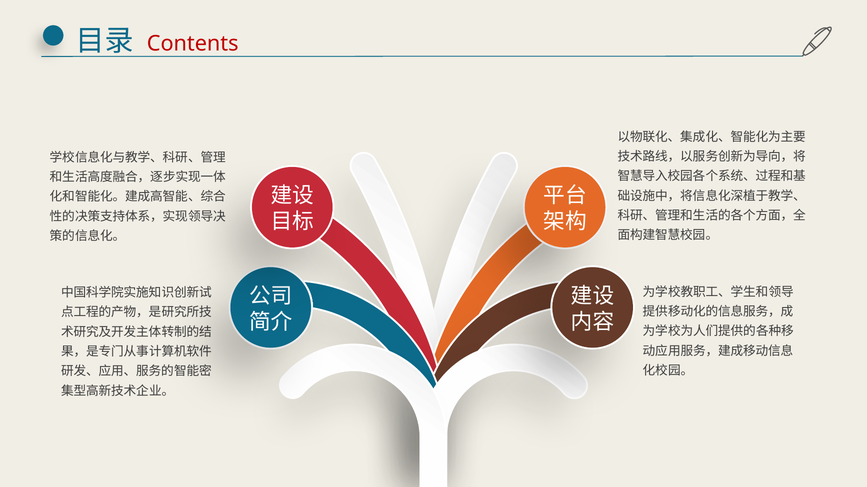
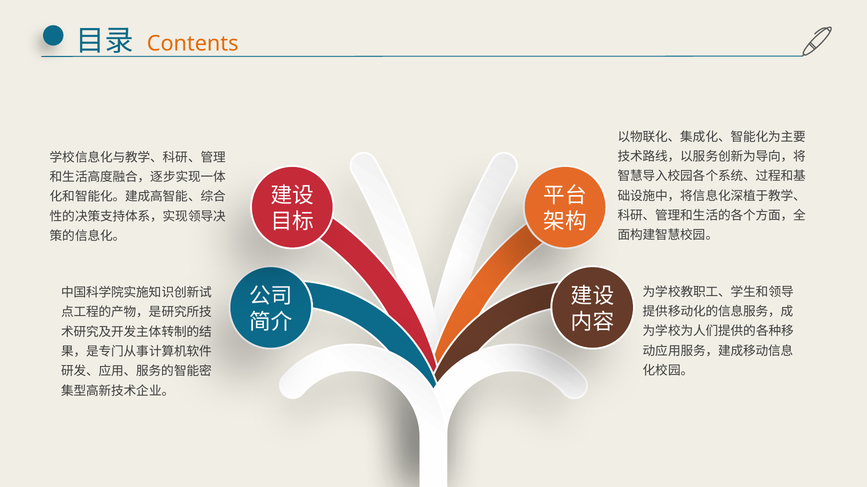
Contents colour: red -> orange (193, 44)
